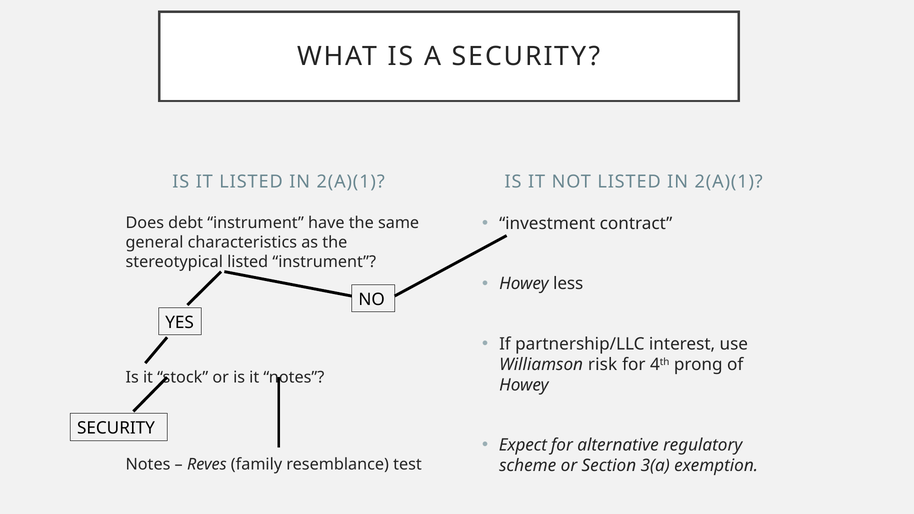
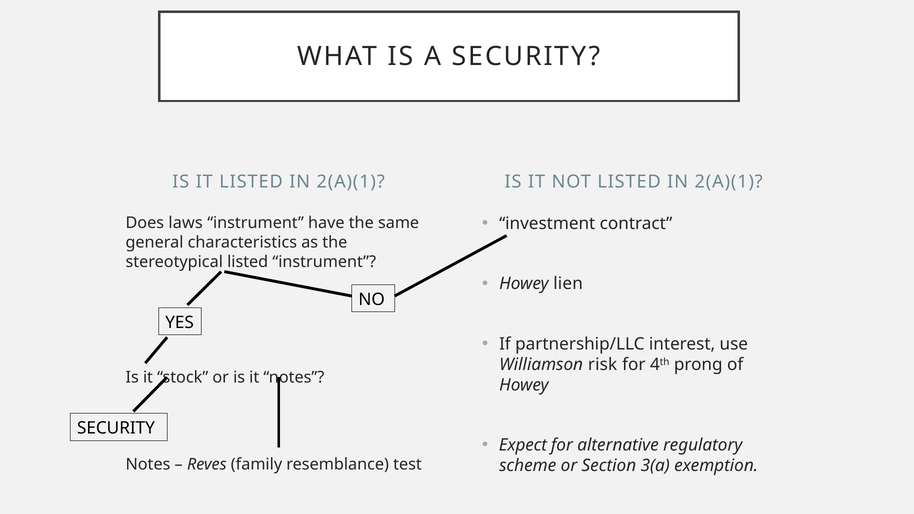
debt: debt -> laws (186, 223)
less: less -> lien (568, 284)
